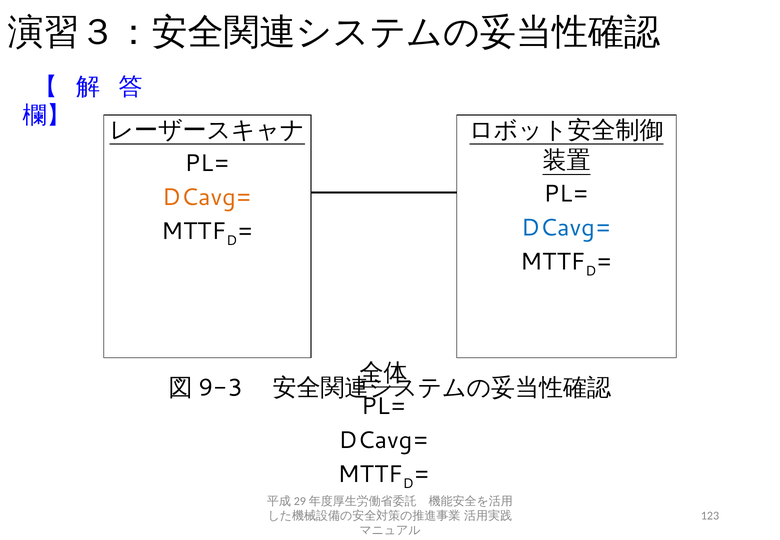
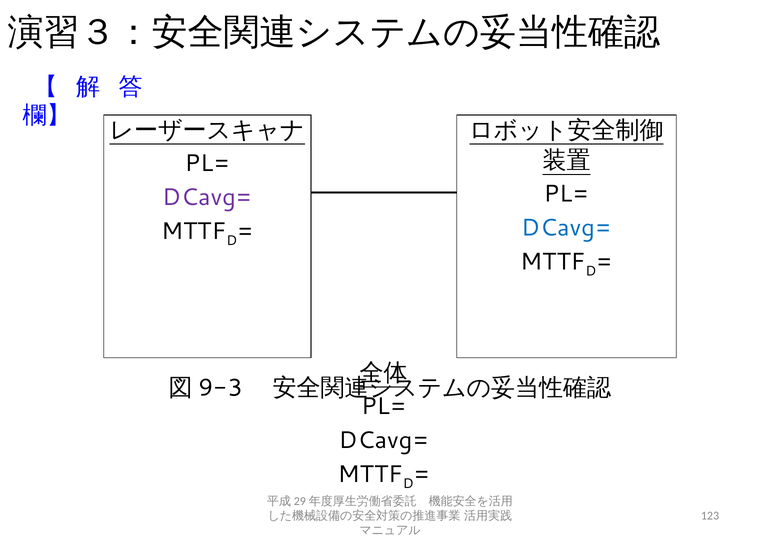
DCavg= colour: orange -> purple (207, 198)
